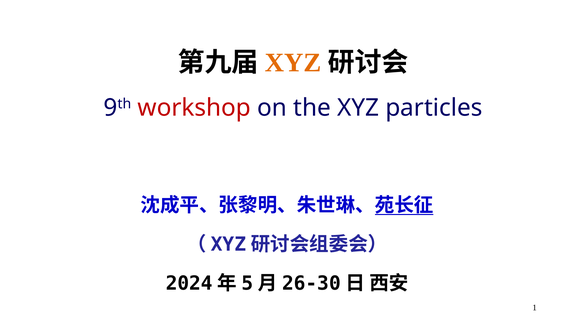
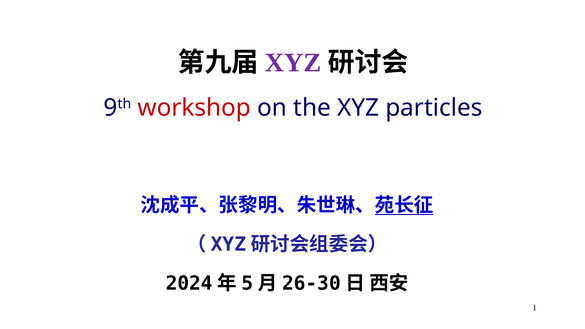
XYZ colour: orange -> purple (293, 63)
